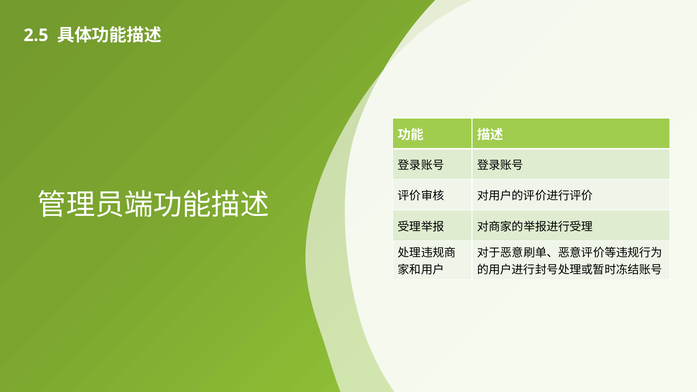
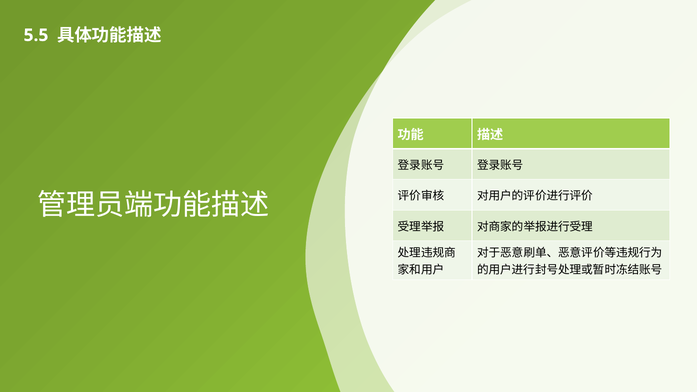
2.5: 2.5 -> 5.5 (36, 35)
